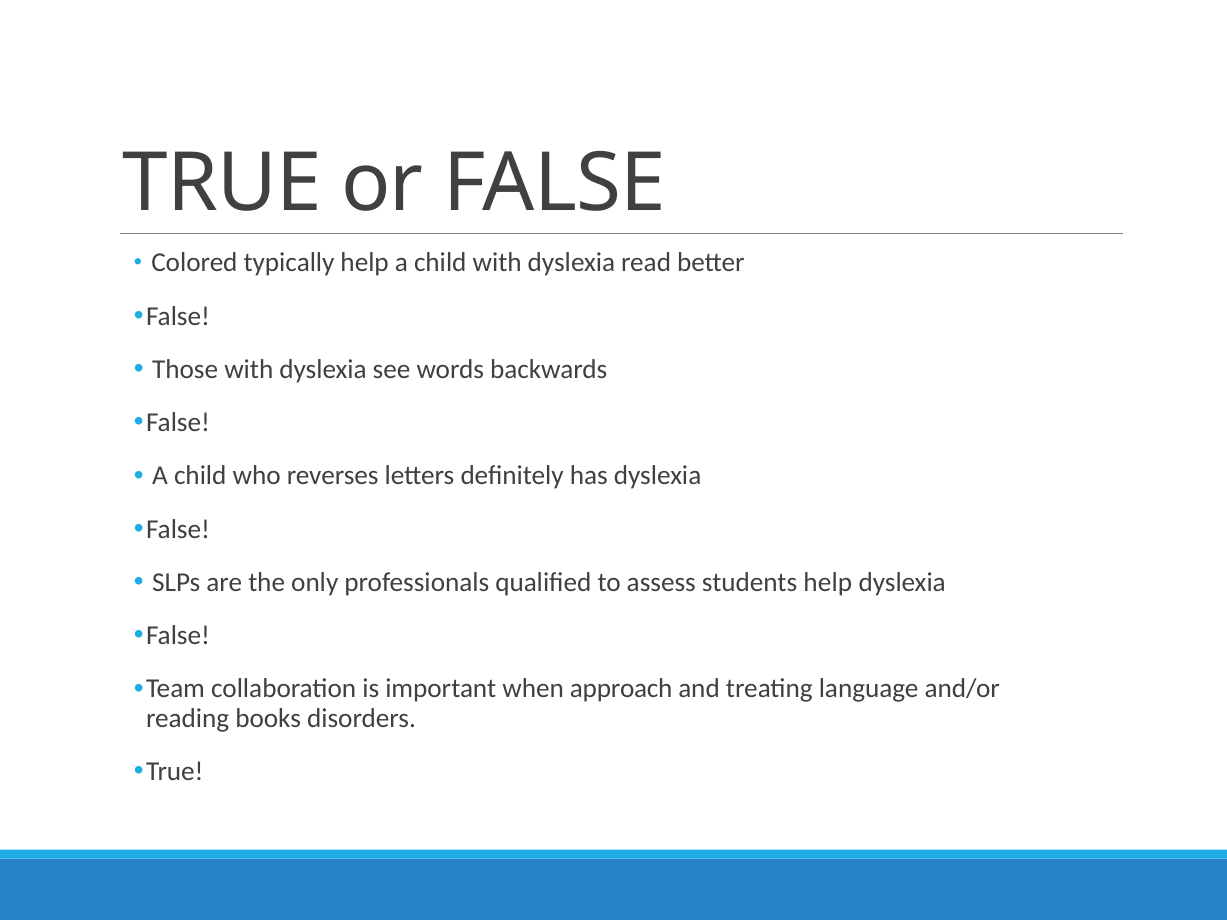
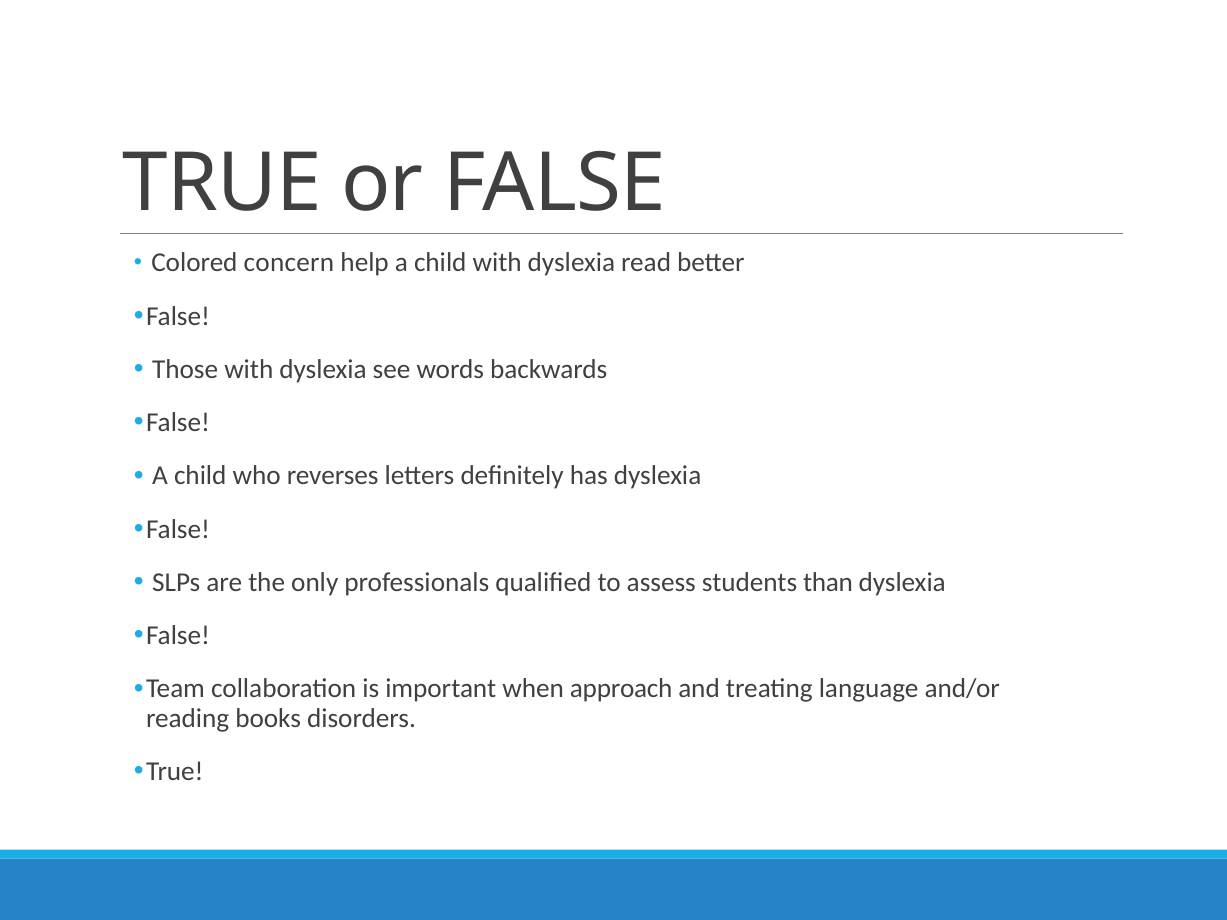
typically: typically -> concern (289, 263)
students help: help -> than (828, 583)
